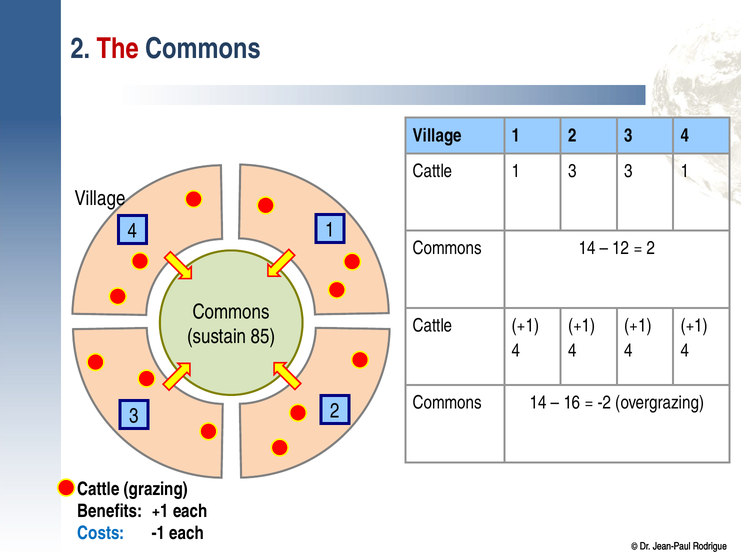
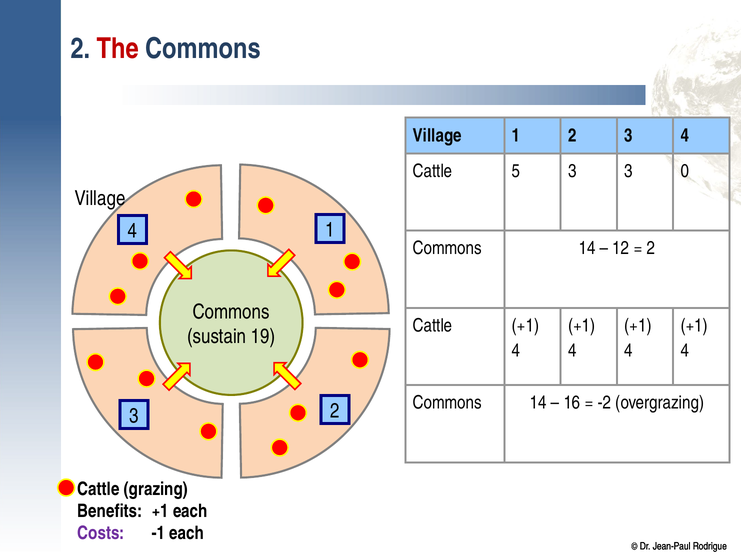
Cattle 1: 1 -> 5 (516, 171)
3 1: 1 -> 0 (685, 171)
85: 85 -> 19 (263, 336)
Costs colour: blue -> purple (101, 533)
